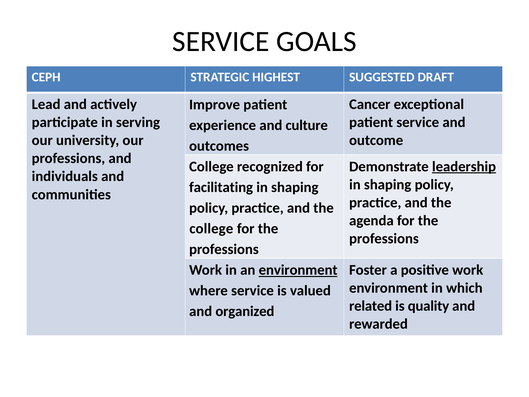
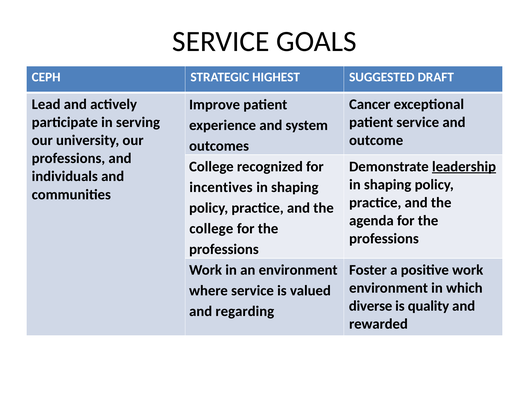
culture: culture -> system (307, 125)
facilitating: facilitating -> incentives (221, 187)
environment underline: present -> none (298, 270)
related: related -> diverse (371, 306)
organized: organized -> regarding (245, 311)
